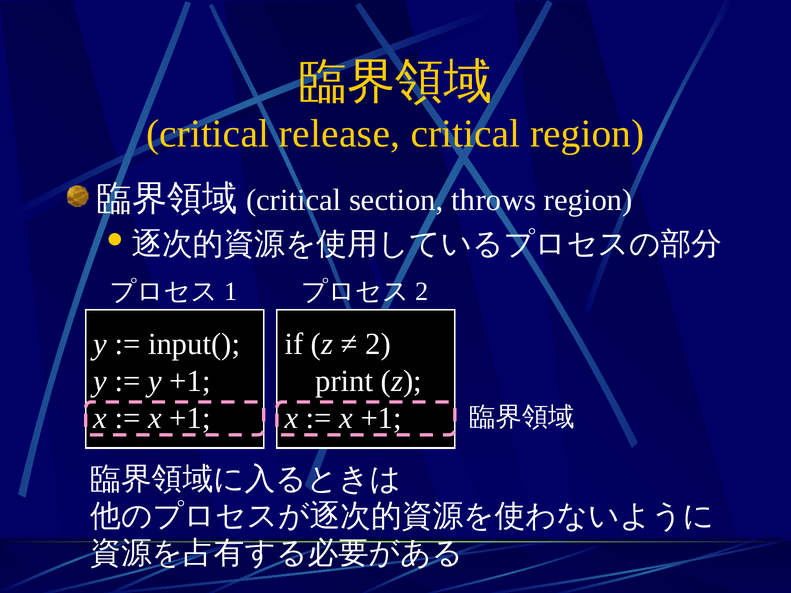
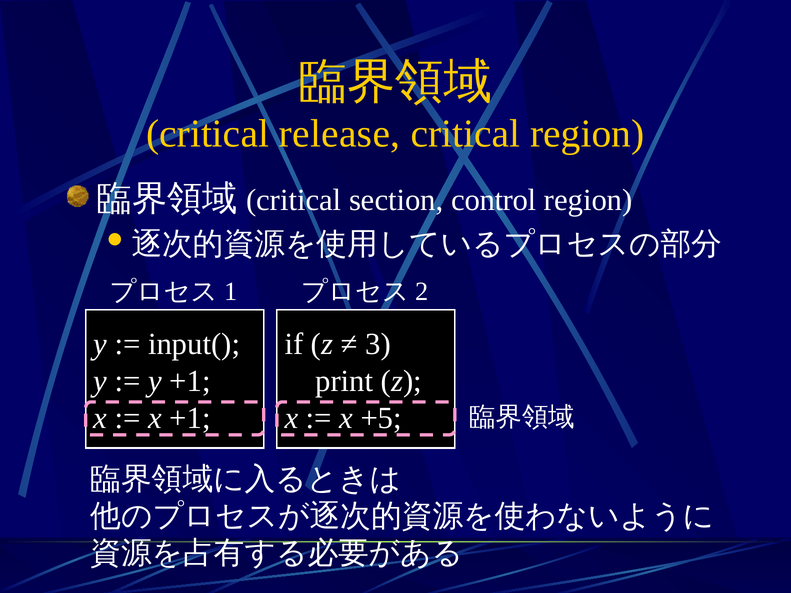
throws: throws -> control (494, 200)
2: 2 -> 3 (378, 344)
+1: +1 -> +5 (381, 418)
